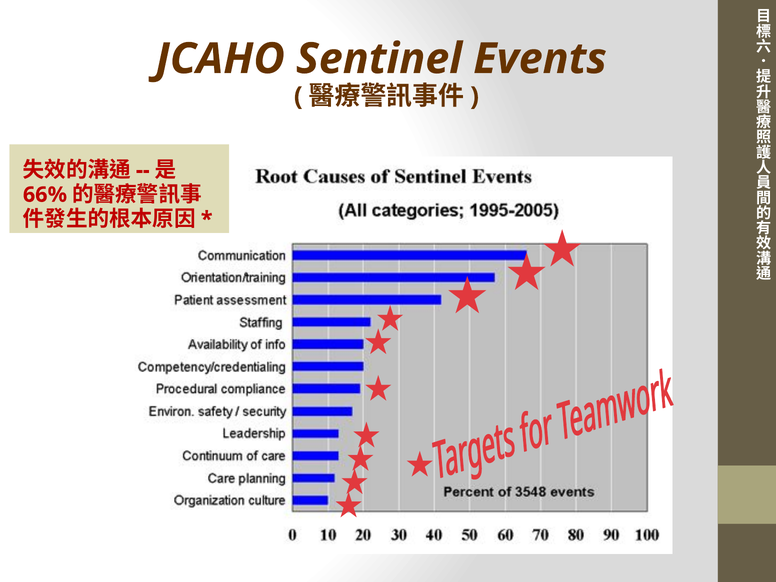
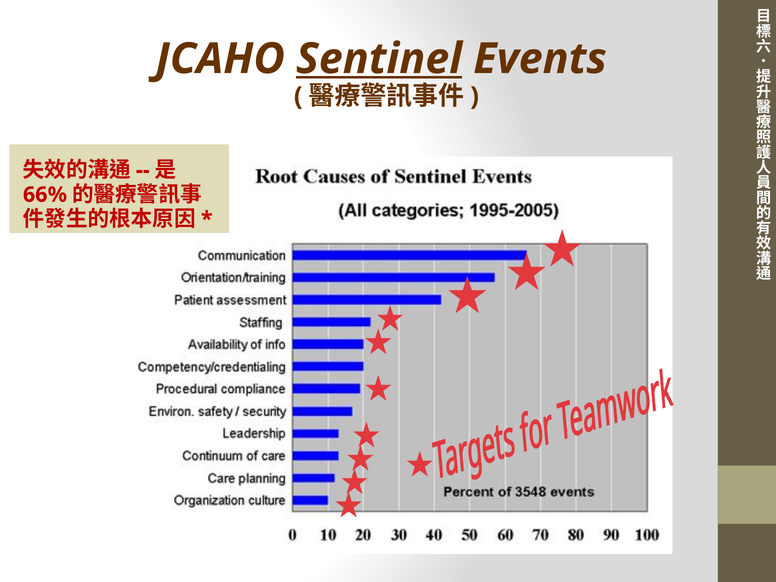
Sentinel underline: none -> present (379, 59)
